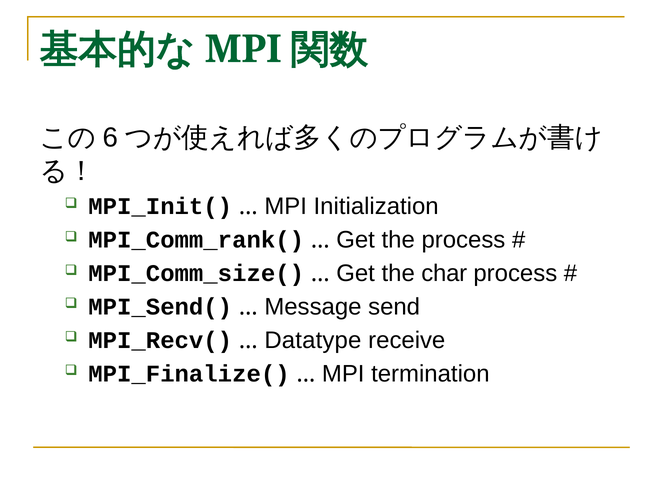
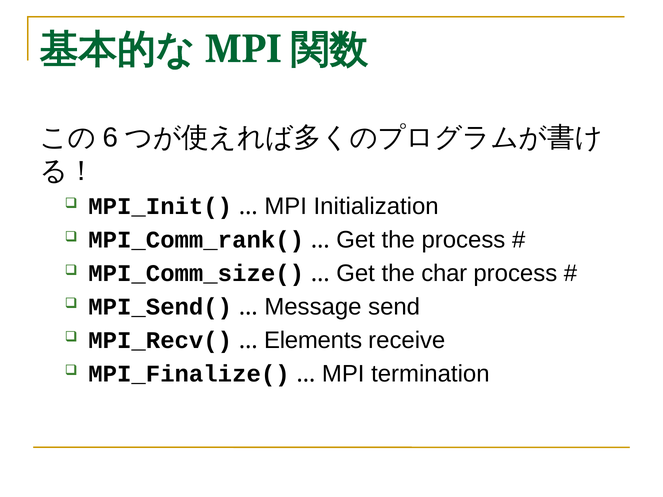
Datatype: Datatype -> Elements (313, 340)
